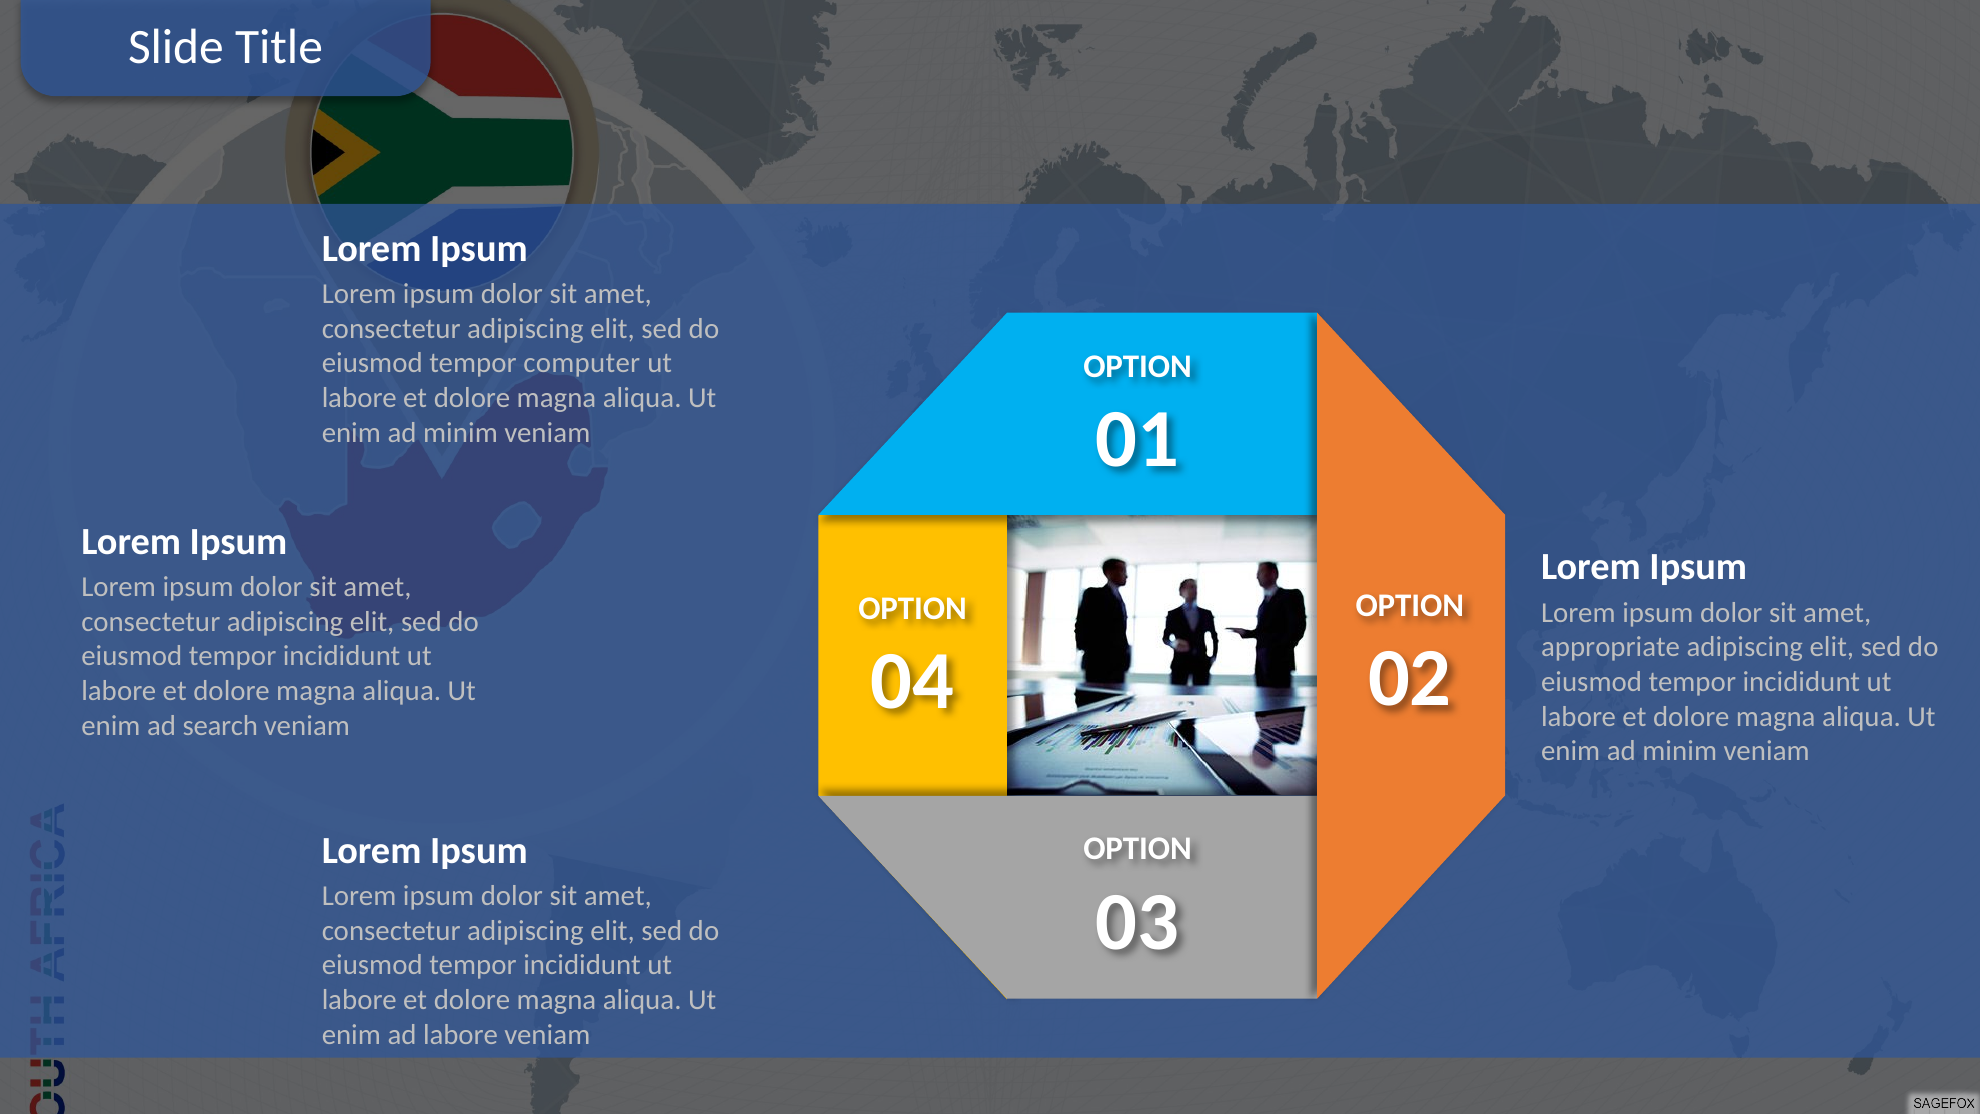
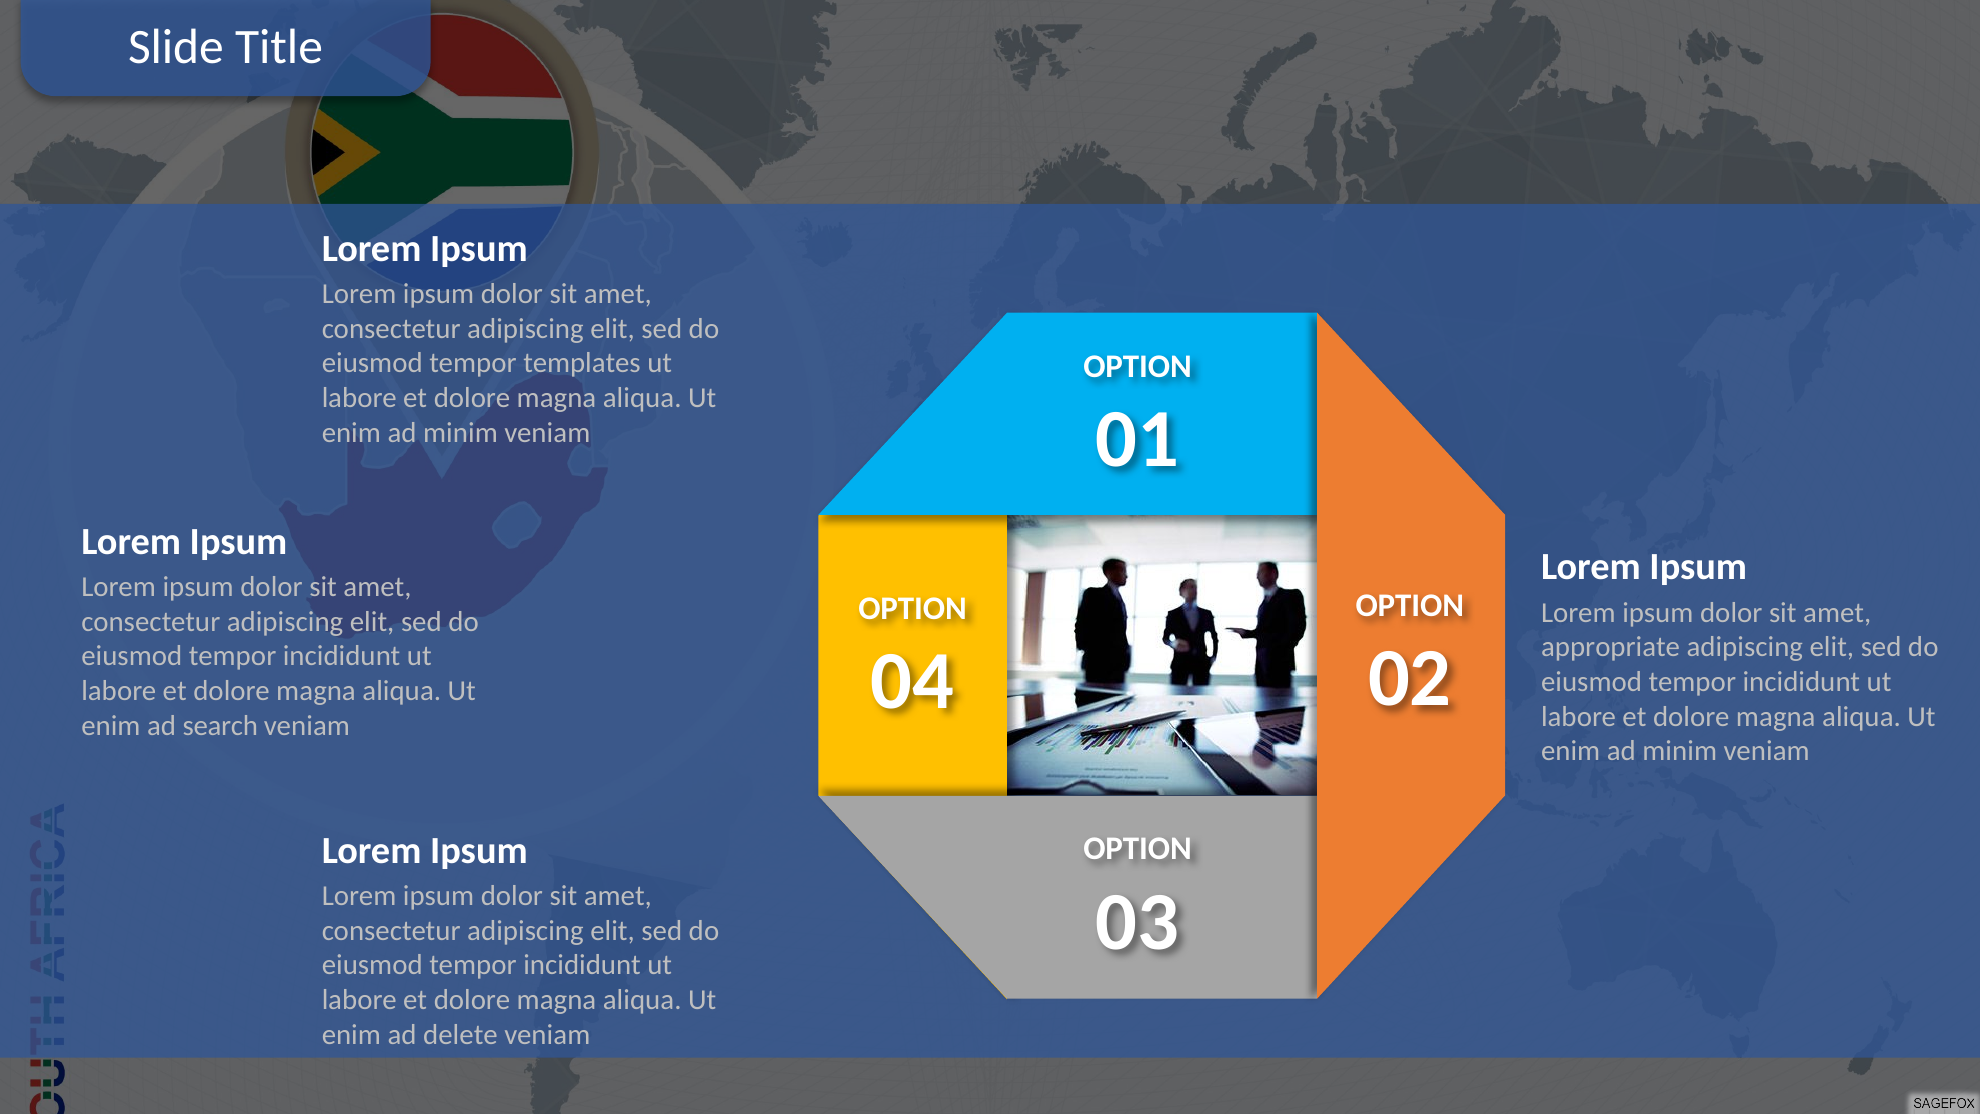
computer: computer -> templates (582, 363)
ad labore: labore -> delete (460, 1034)
